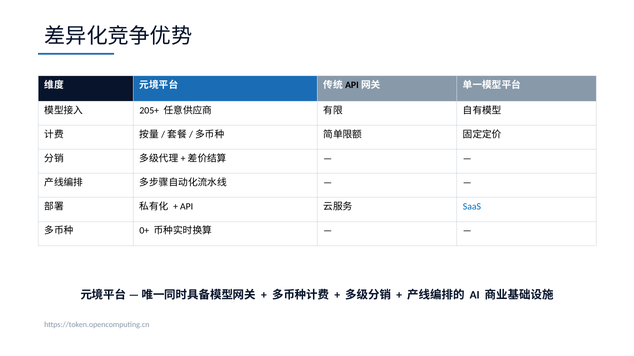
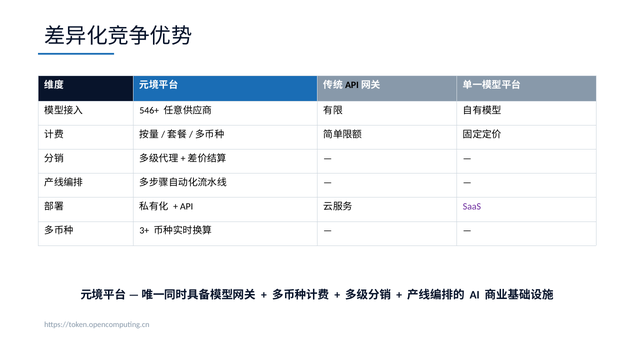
205+: 205+ -> 546+ (149, 111)
SaaS colour: blue -> purple (472, 207)
0+: 0+ -> 3+ (144, 231)
